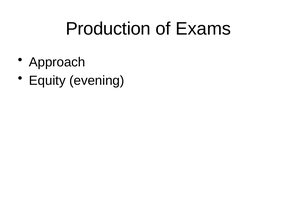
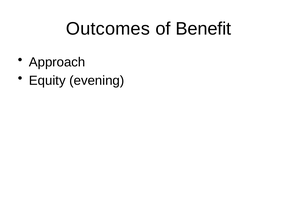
Production: Production -> Outcomes (108, 29)
Exams: Exams -> Benefit (203, 29)
